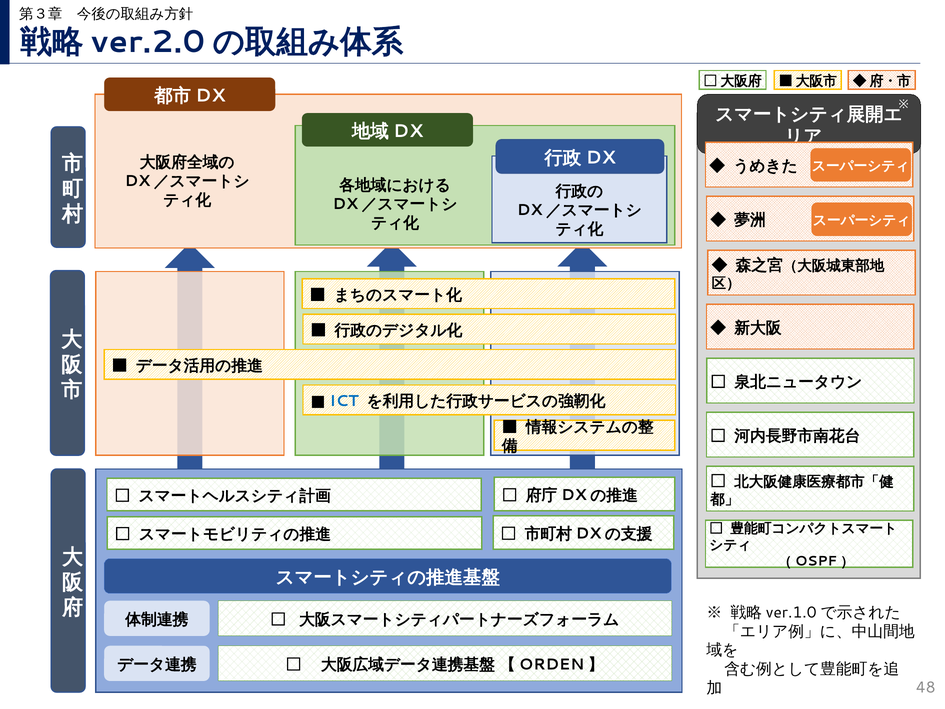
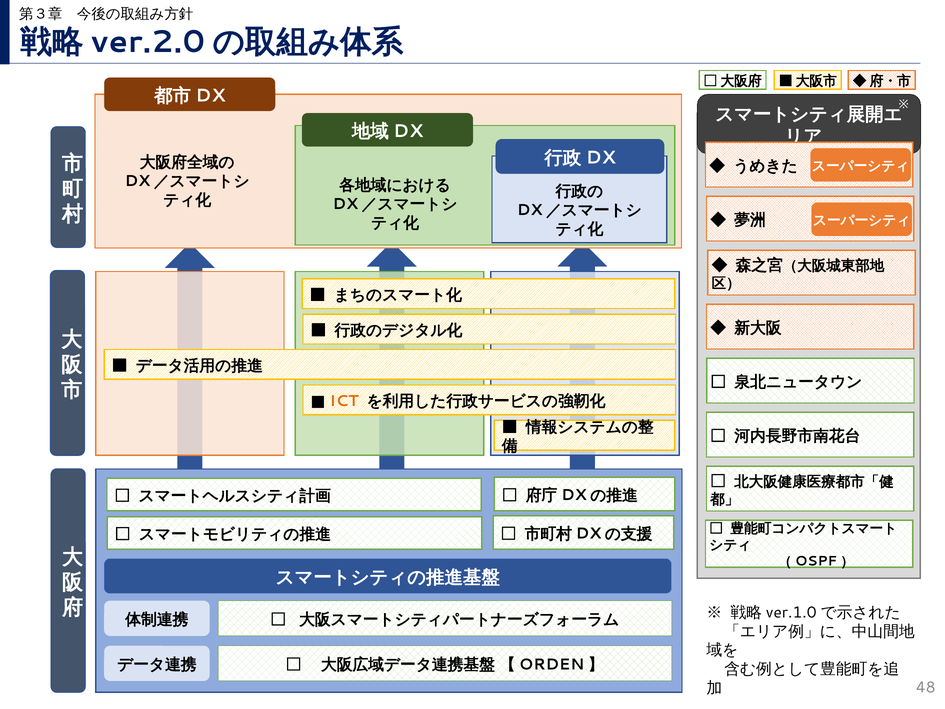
ICT colour: blue -> orange (344, 401)
